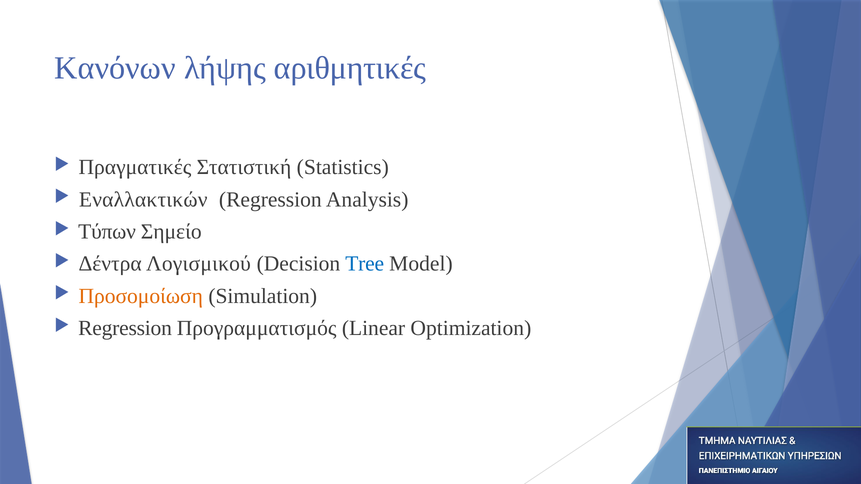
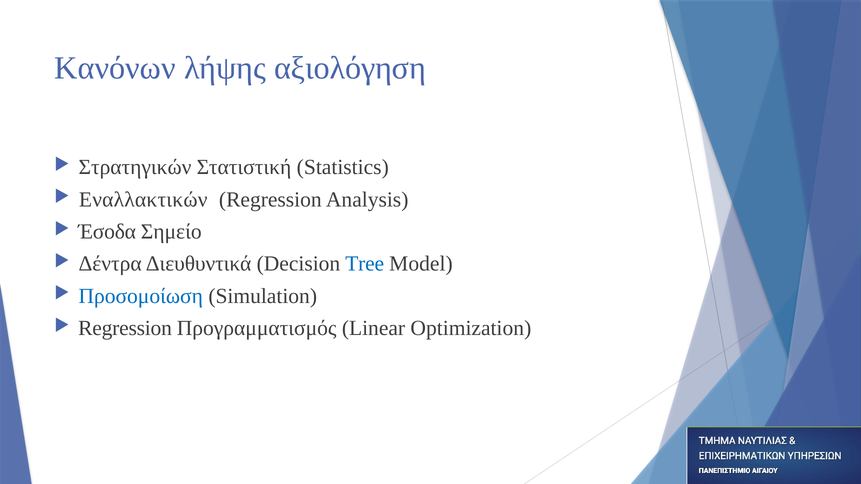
αριθμητικές: αριθμητικές -> αξιολόγηση (350, 68)
Πραγματικές: Πραγματικές -> Στρατηγικών (135, 167)
Τύπων: Τύπων -> Έσοδα (107, 232)
Λογισμικού: Λογισμικού -> Διευθυντικά (199, 264)
Προσομοίωση colour: orange -> blue (141, 296)
